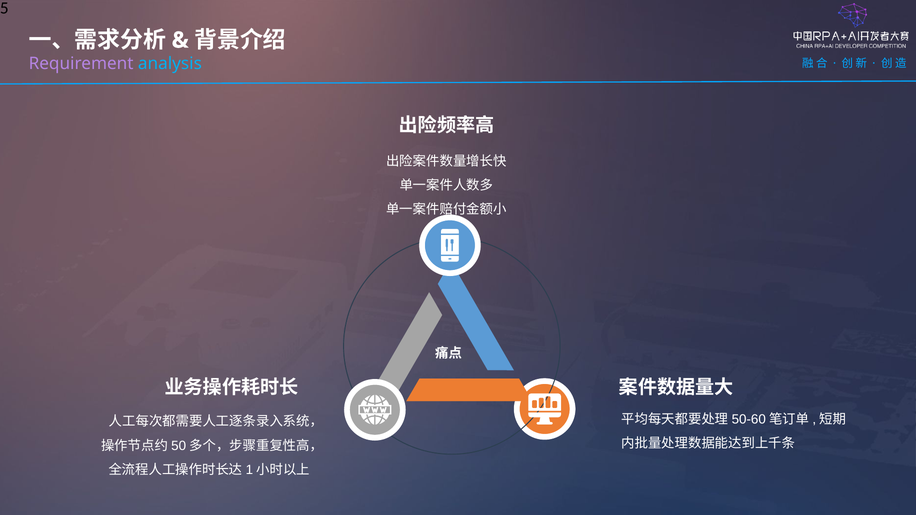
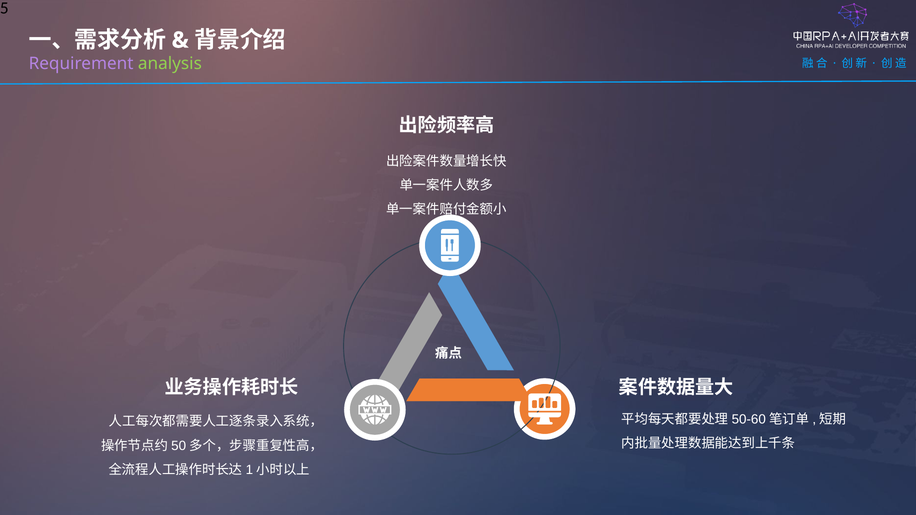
analysis colour: light blue -> light green (170, 64)
